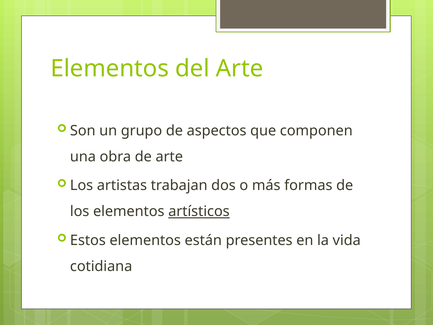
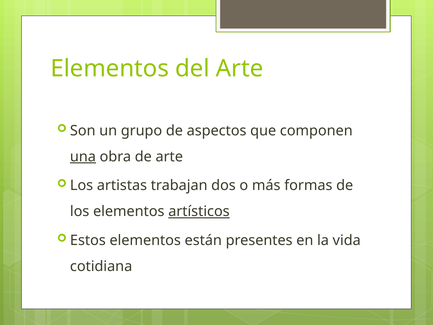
una underline: none -> present (83, 157)
